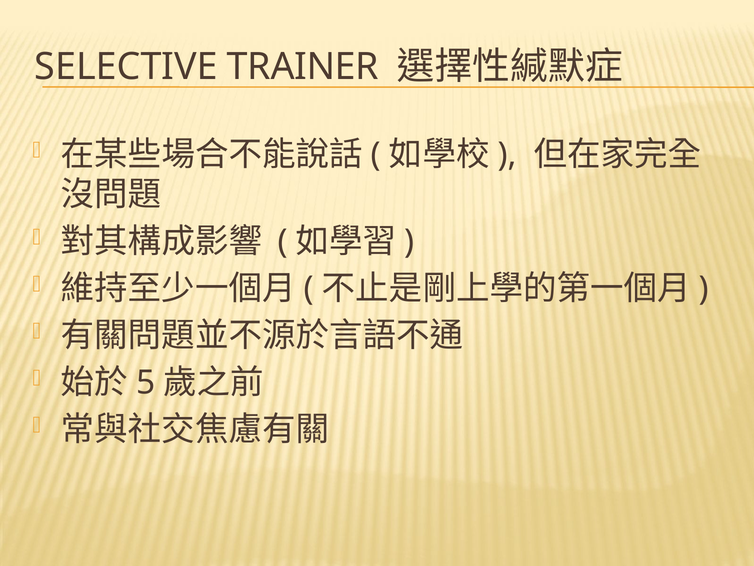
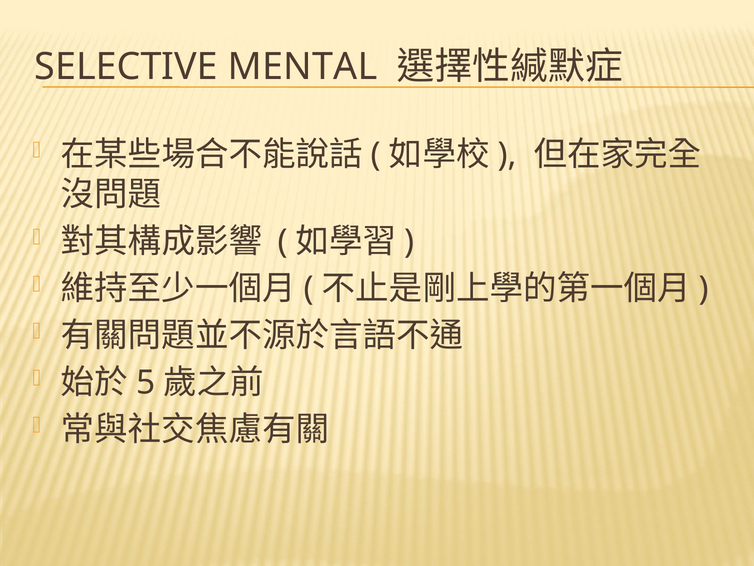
TRAINER: TRAINER -> MENTAL (303, 67)
